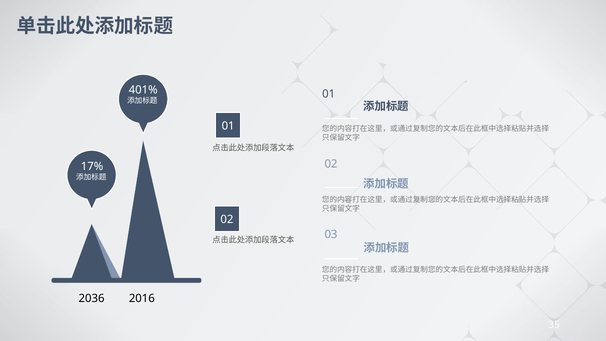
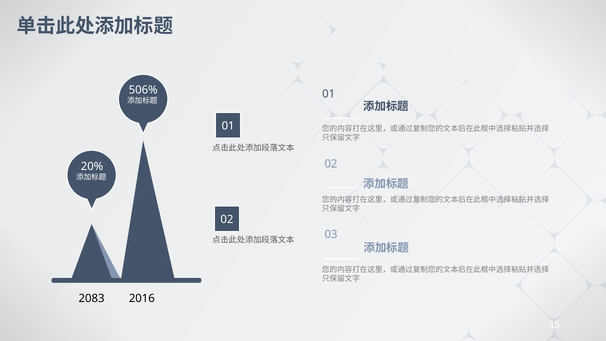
401%: 401% -> 506% (143, 90)
17%: 17% -> 20% (92, 167)
2036: 2036 -> 2083 (92, 298)
